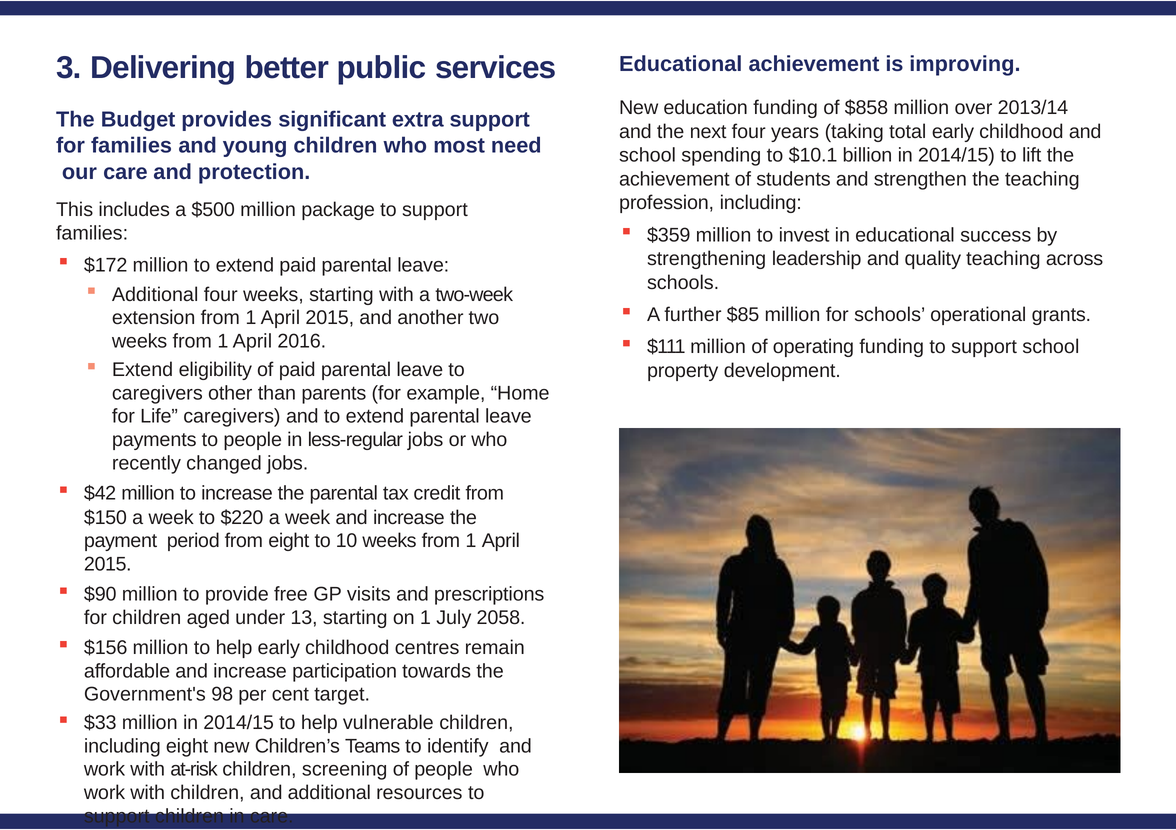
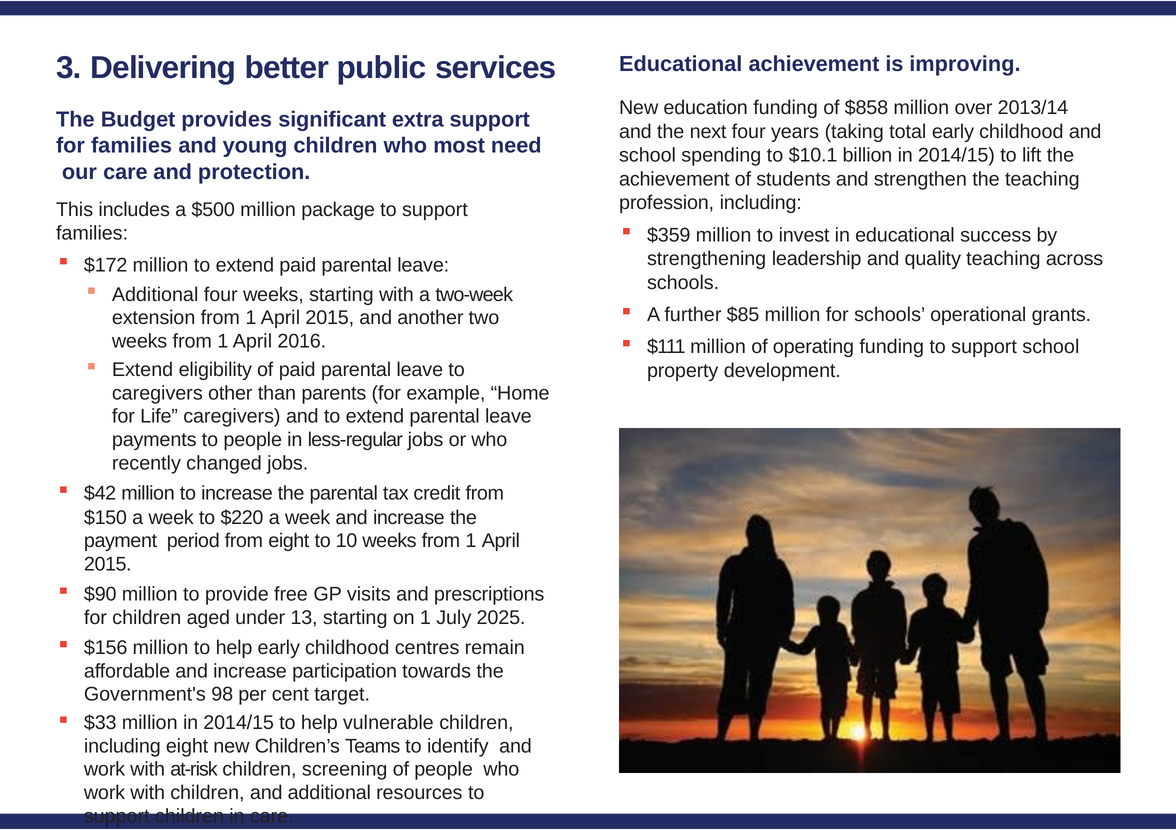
2058: 2058 -> 2025 (501, 618)
